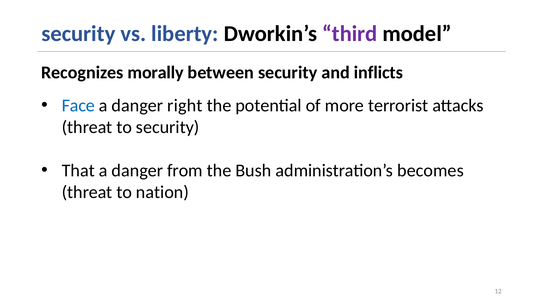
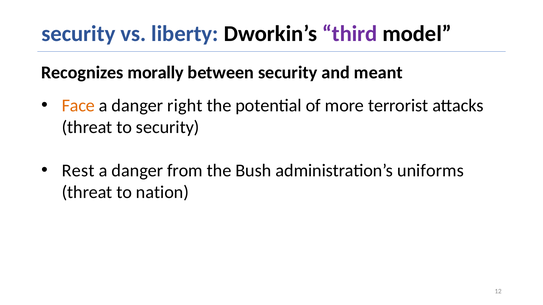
inflicts: inflicts -> meant (378, 73)
Face colour: blue -> orange (78, 106)
That: That -> Rest (78, 171)
becomes: becomes -> uniforms (430, 171)
